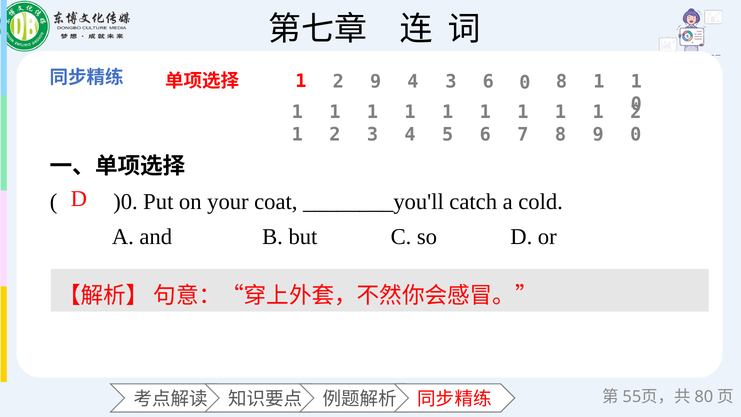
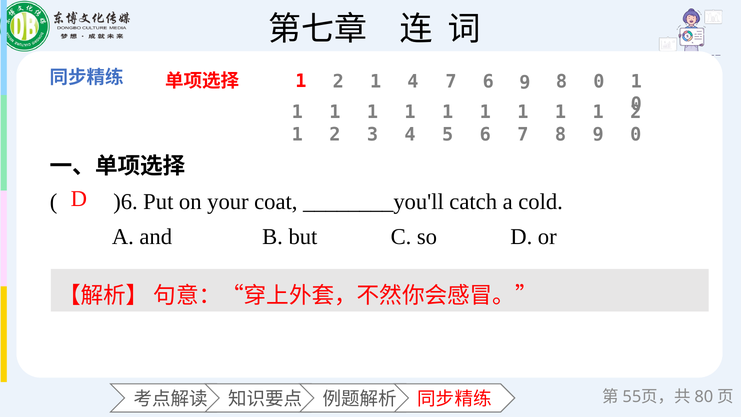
9: 9 -> 1 (376, 82)
4 3: 3 -> 7 (451, 82)
6 0: 0 -> 9 (525, 83)
1: 1 -> 0 (599, 82)
)0: )0 -> )6 (125, 202)
